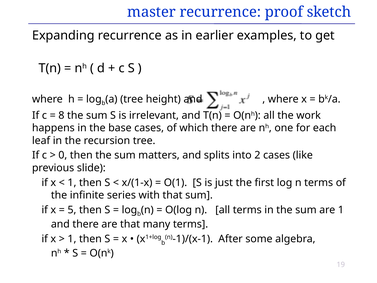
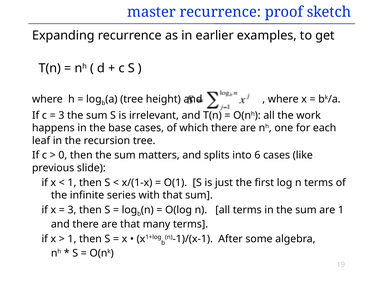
8: 8 -> 3 (61, 115)
2: 2 -> 6 (257, 155)
5: 5 -> 3 (72, 210)
